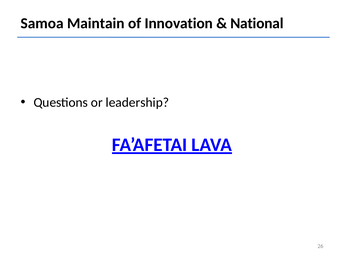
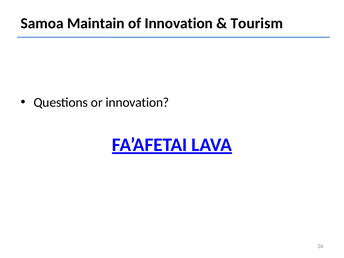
National: National -> Tourism (257, 23)
or leadership: leadership -> innovation (137, 103)
